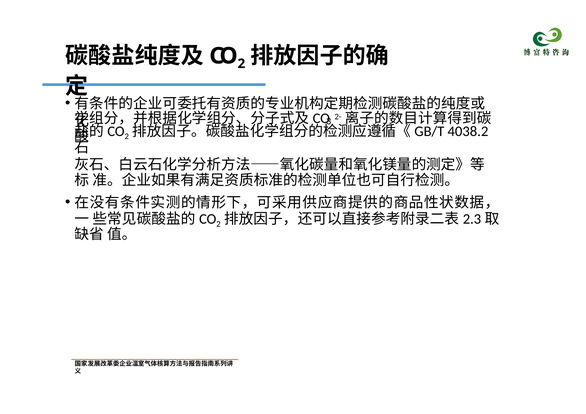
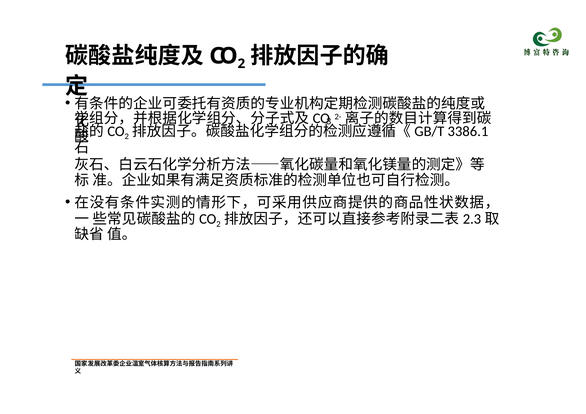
4038.2: 4038.2 -> 3386.1 (468, 131)
